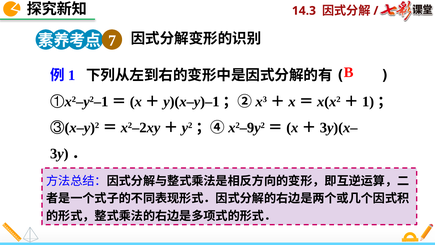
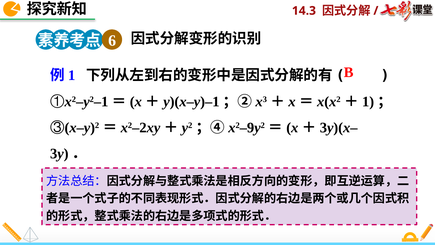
7: 7 -> 6 (112, 40)
